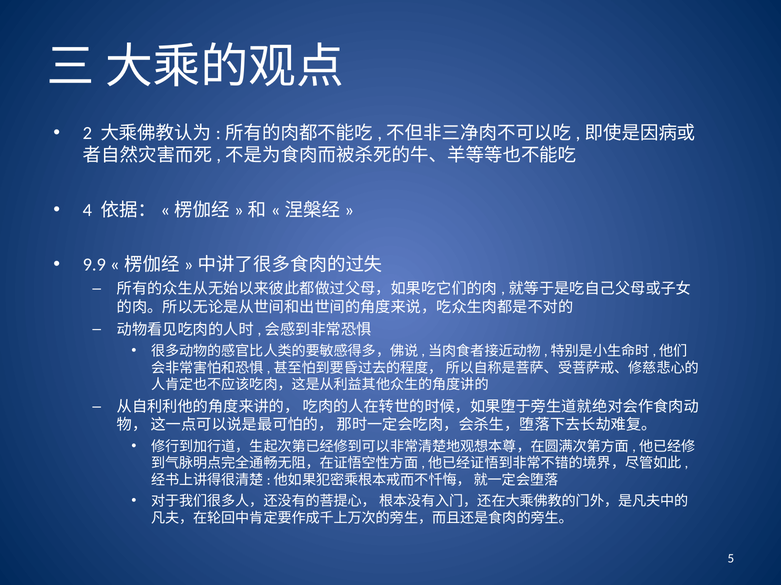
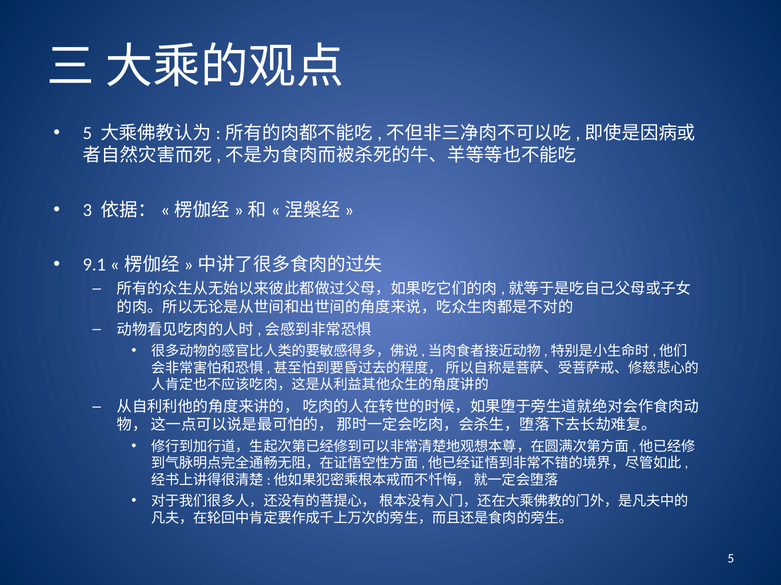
2: 2 -> 5 (87, 133)
4: 4 -> 3 (87, 210)
9.9: 9.9 -> 9.1 (94, 265)
